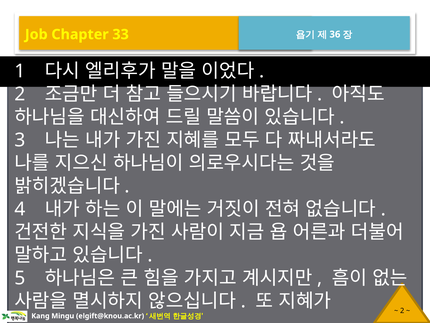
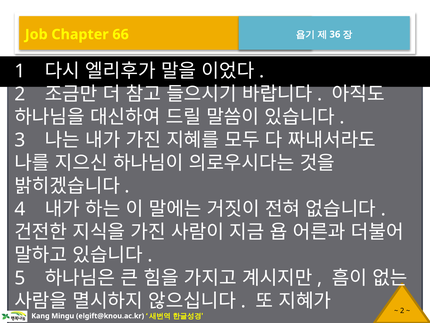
33: 33 -> 66 (121, 34)
